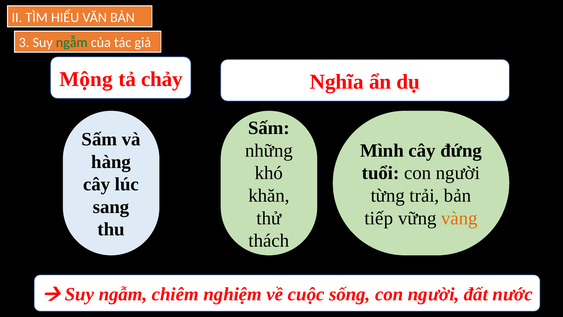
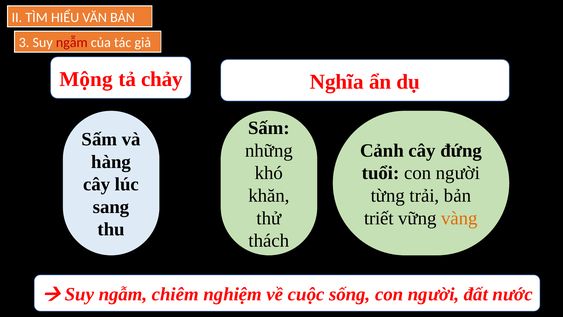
ngẫm colour: green -> red (72, 43)
Mình: Mình -> Cảnh (382, 150)
tiếp: tiếp -> triết (379, 218)
